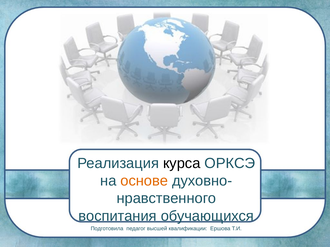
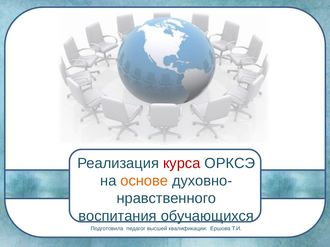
курса colour: black -> red (182, 164)
